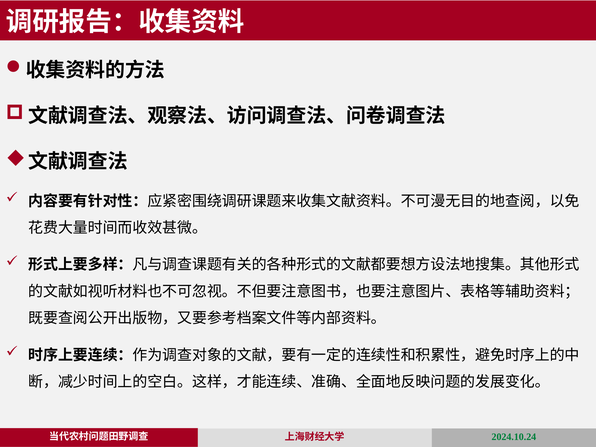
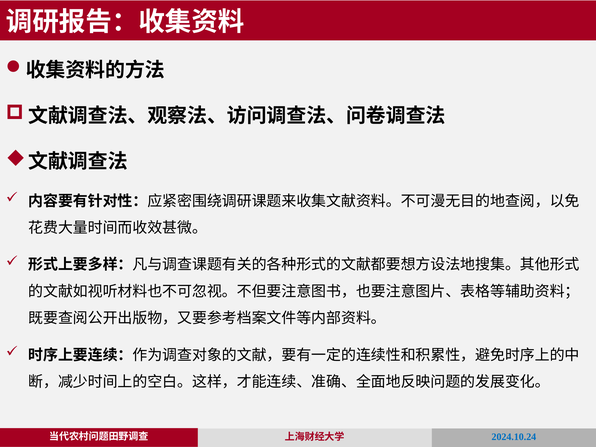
2024.10.24 colour: green -> blue (514, 437)
